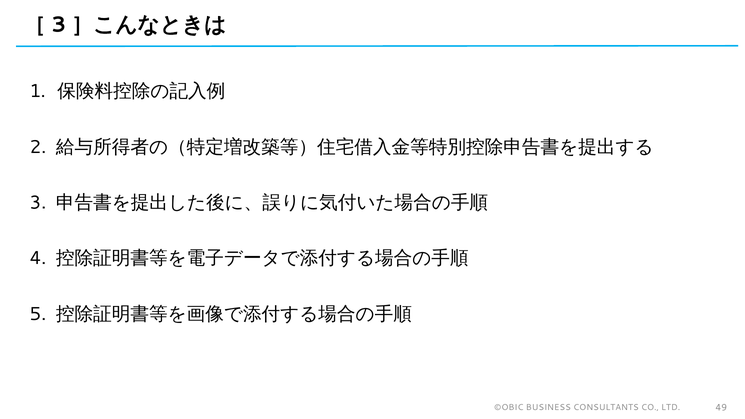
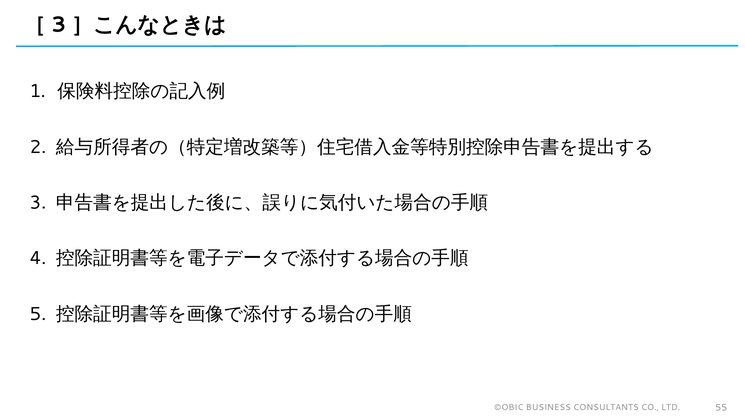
49: 49 -> 55 (721, 408)
